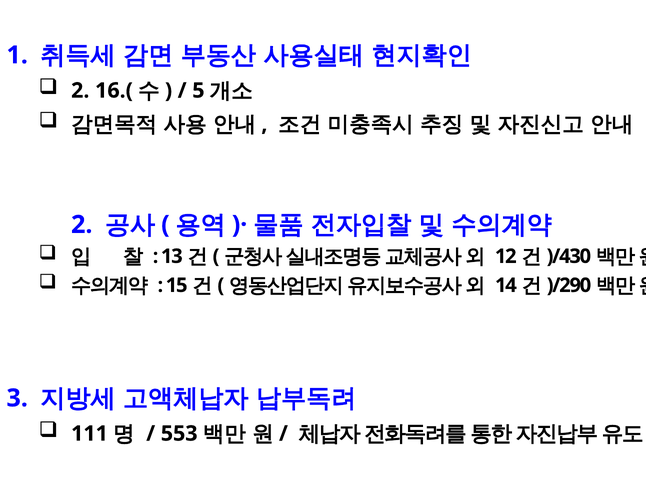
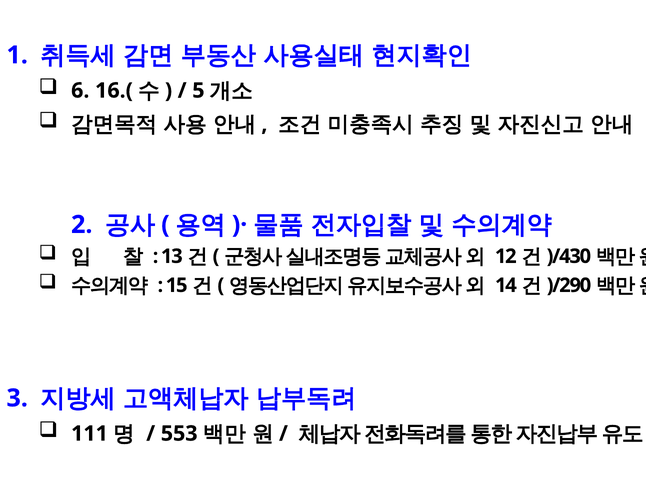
2: 2 -> 6 (80, 91)
